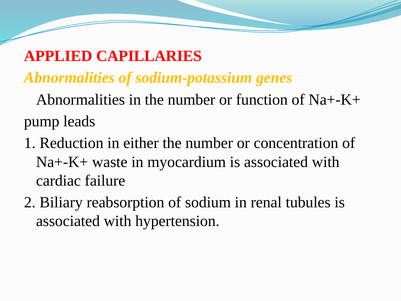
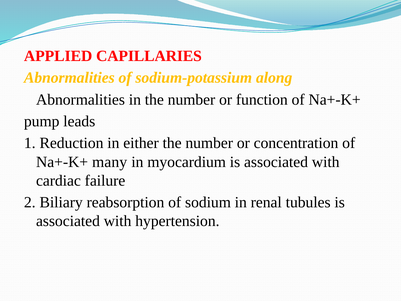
genes: genes -> along (274, 78)
waste: waste -> many (110, 162)
